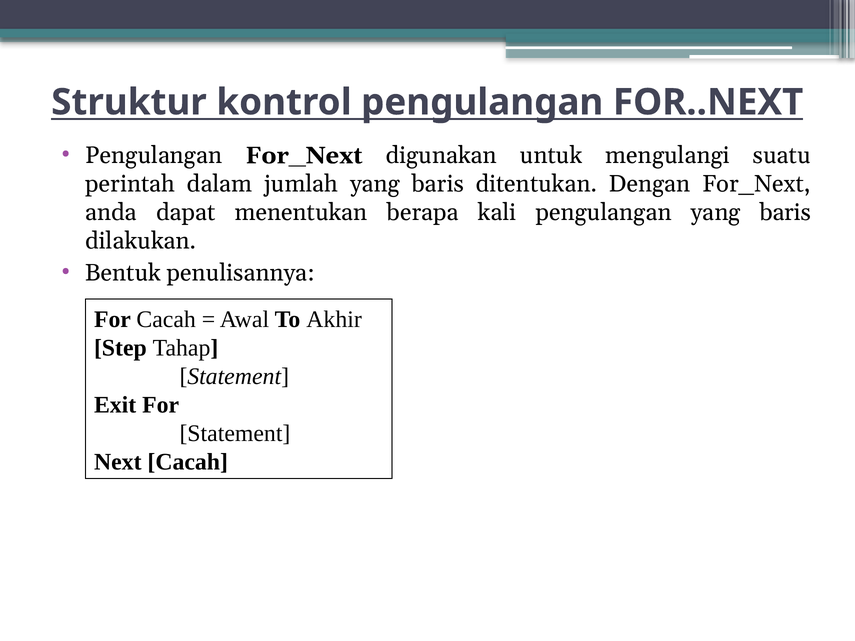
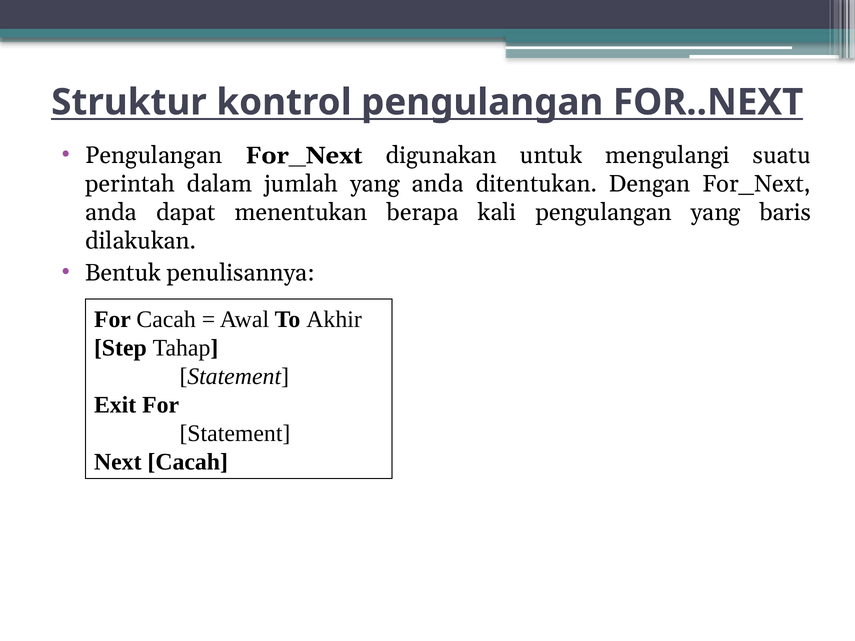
jumlah yang baris: baris -> anda (438, 184)
